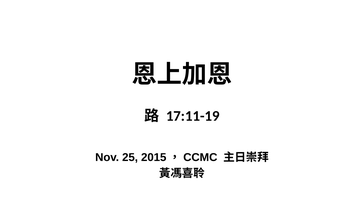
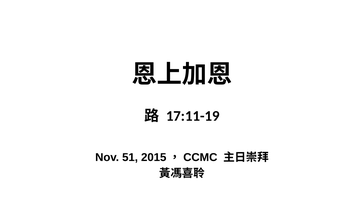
25: 25 -> 51 (130, 158)
